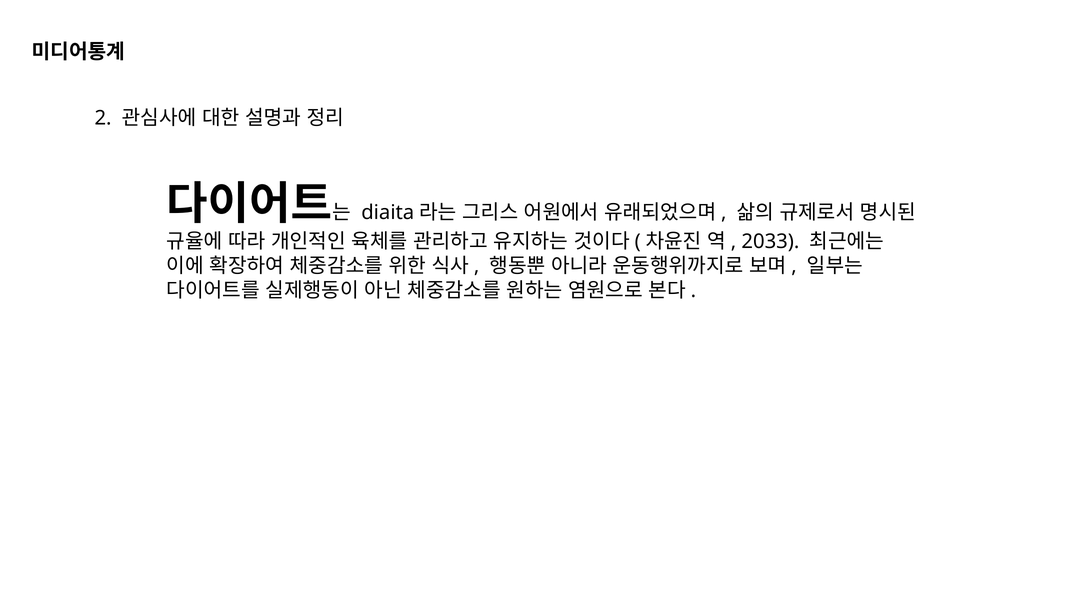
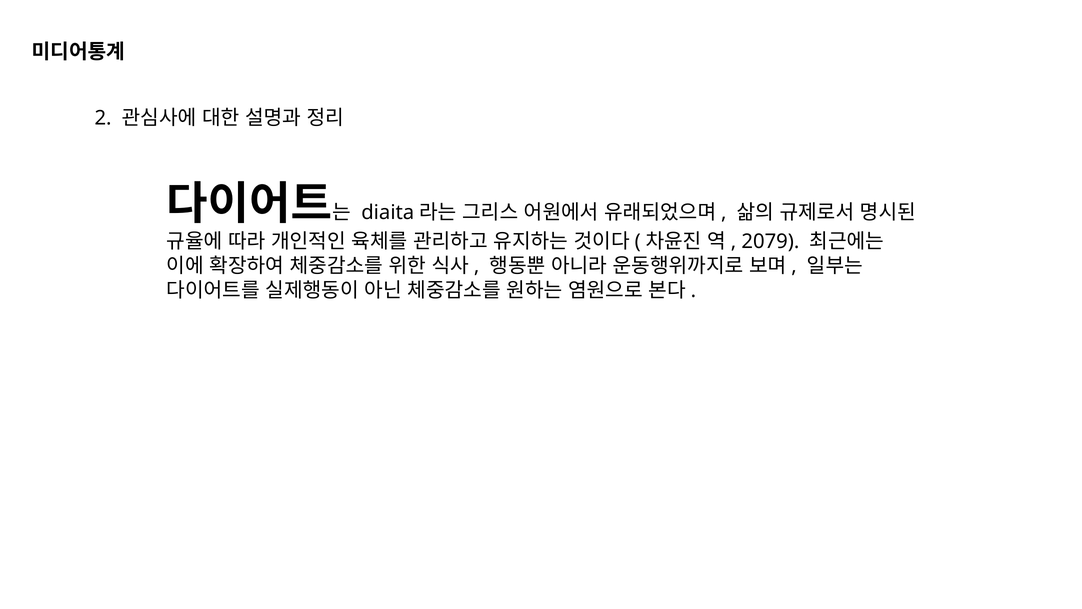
2033: 2033 -> 2079 (770, 242)
